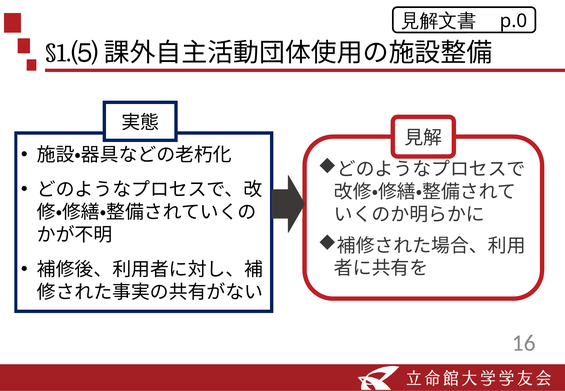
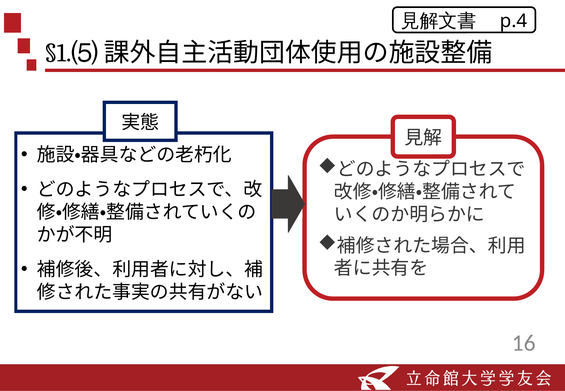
p.0: p.0 -> p.4 (513, 21)
